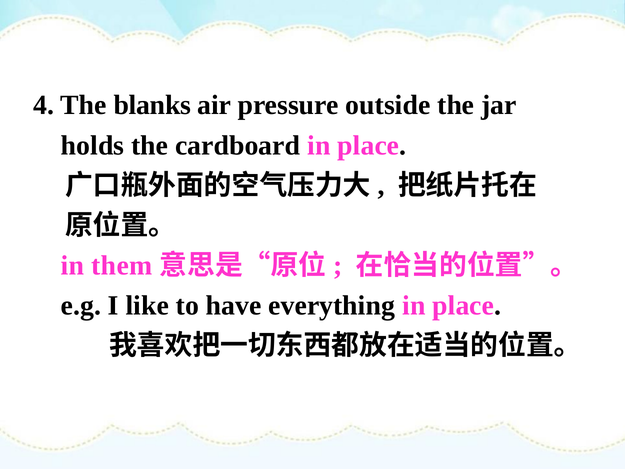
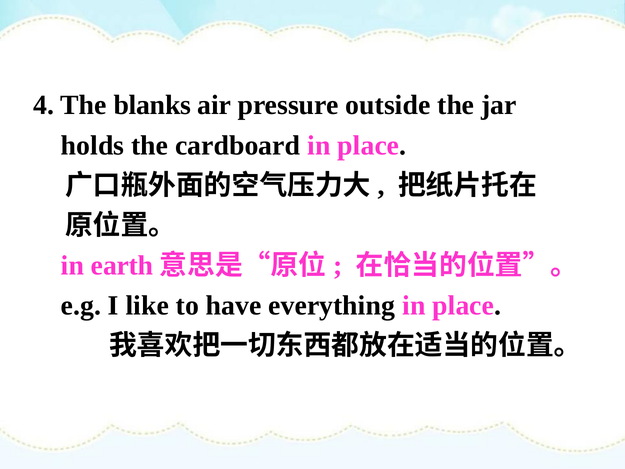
them: them -> earth (122, 265)
